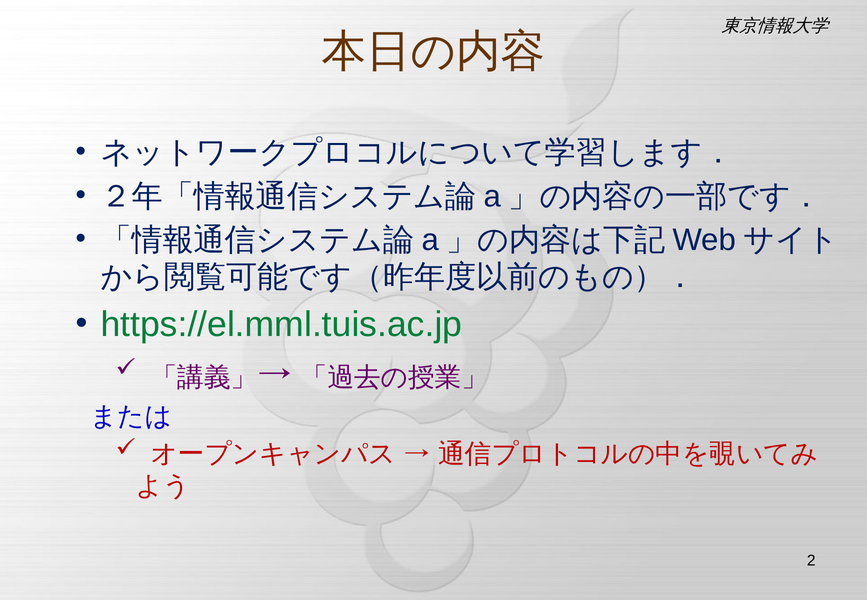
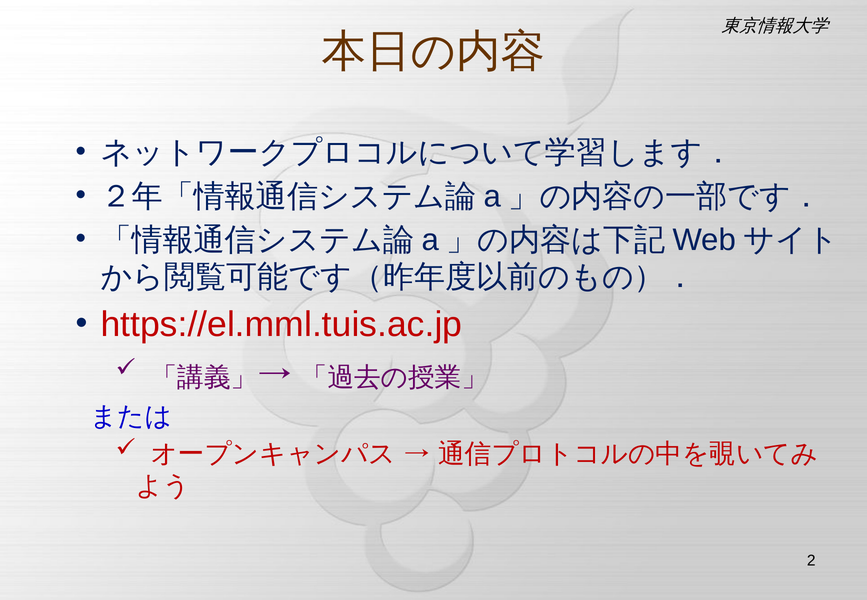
https://el.mml.tuis.ac.jp colour: green -> red (281, 325)
